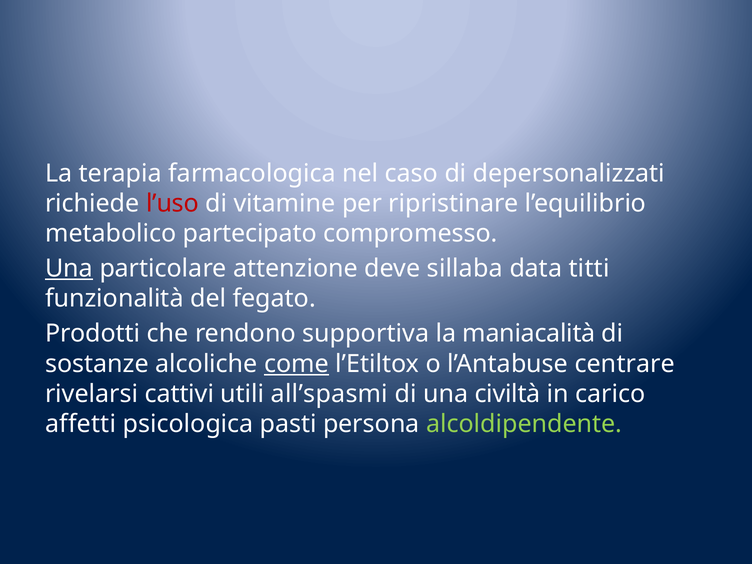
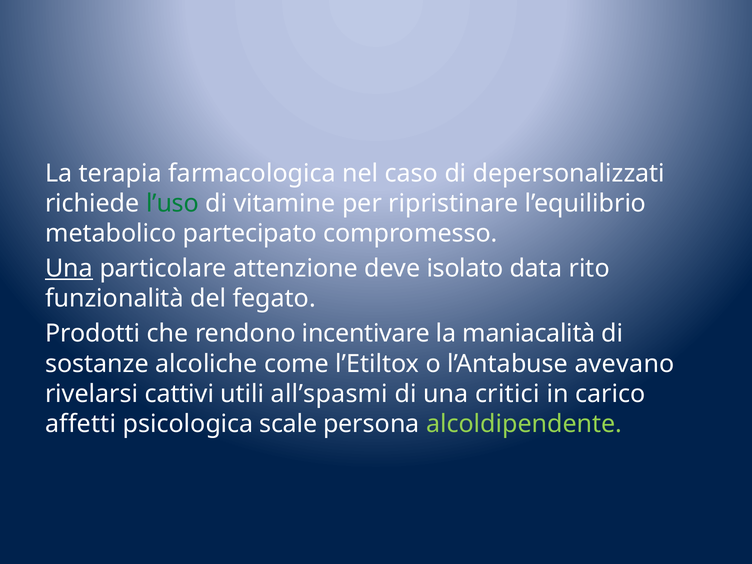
l’uso colour: red -> green (173, 203)
sillaba: sillaba -> isolato (465, 269)
titti: titti -> rito (589, 269)
supportiva: supportiva -> incentivare (366, 334)
come underline: present -> none (296, 364)
centrare: centrare -> avevano (625, 364)
civiltà: civiltà -> critici (507, 394)
pasti: pasti -> scale (288, 424)
